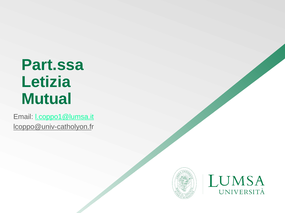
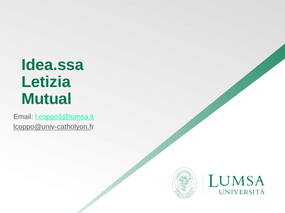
Part.ssa: Part.ssa -> Idea.ssa (53, 65)
